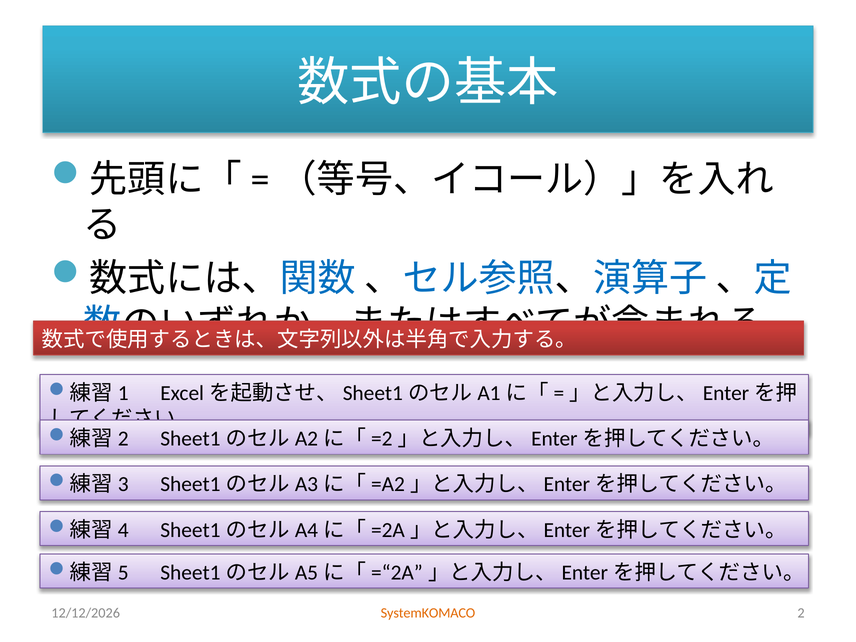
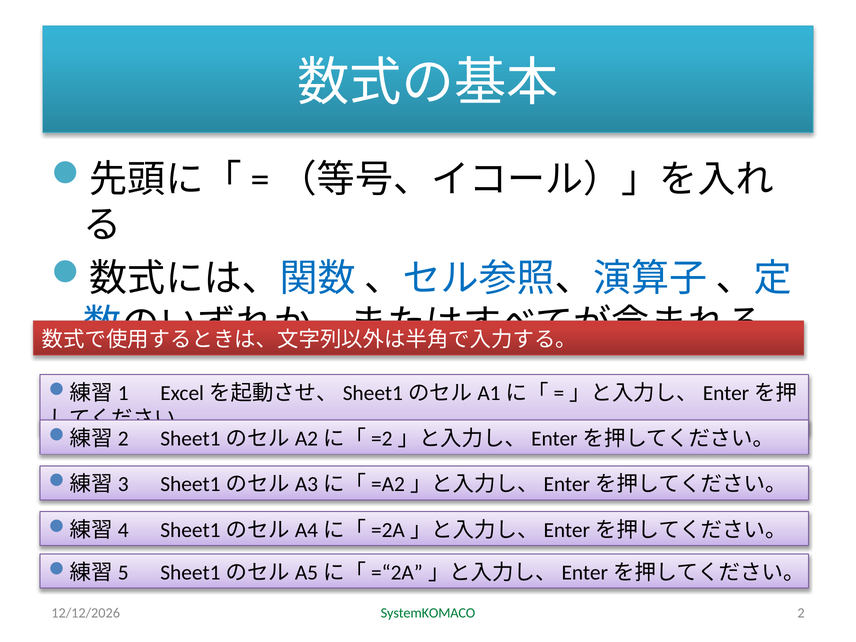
SystemKOMACO colour: orange -> green (428, 613)
